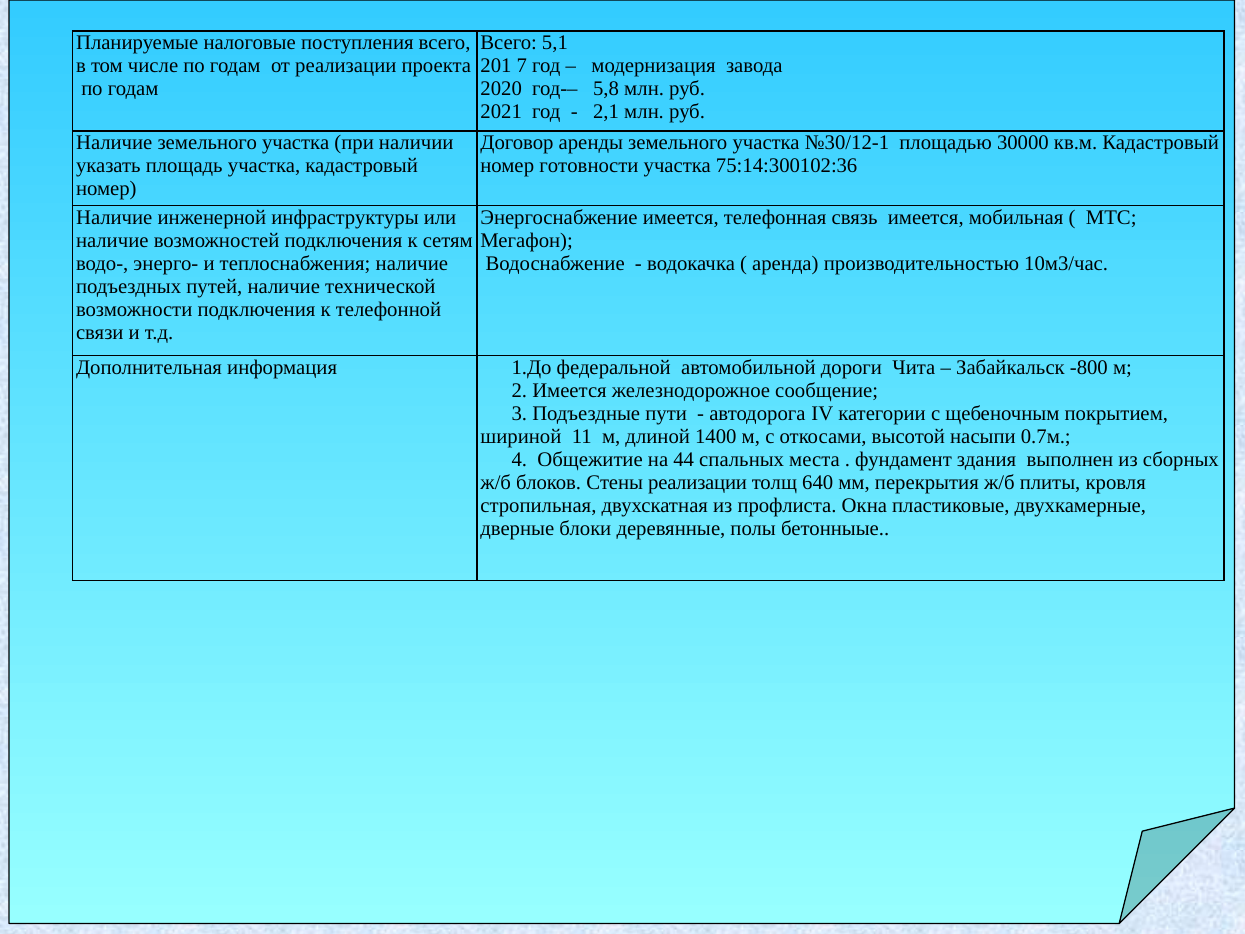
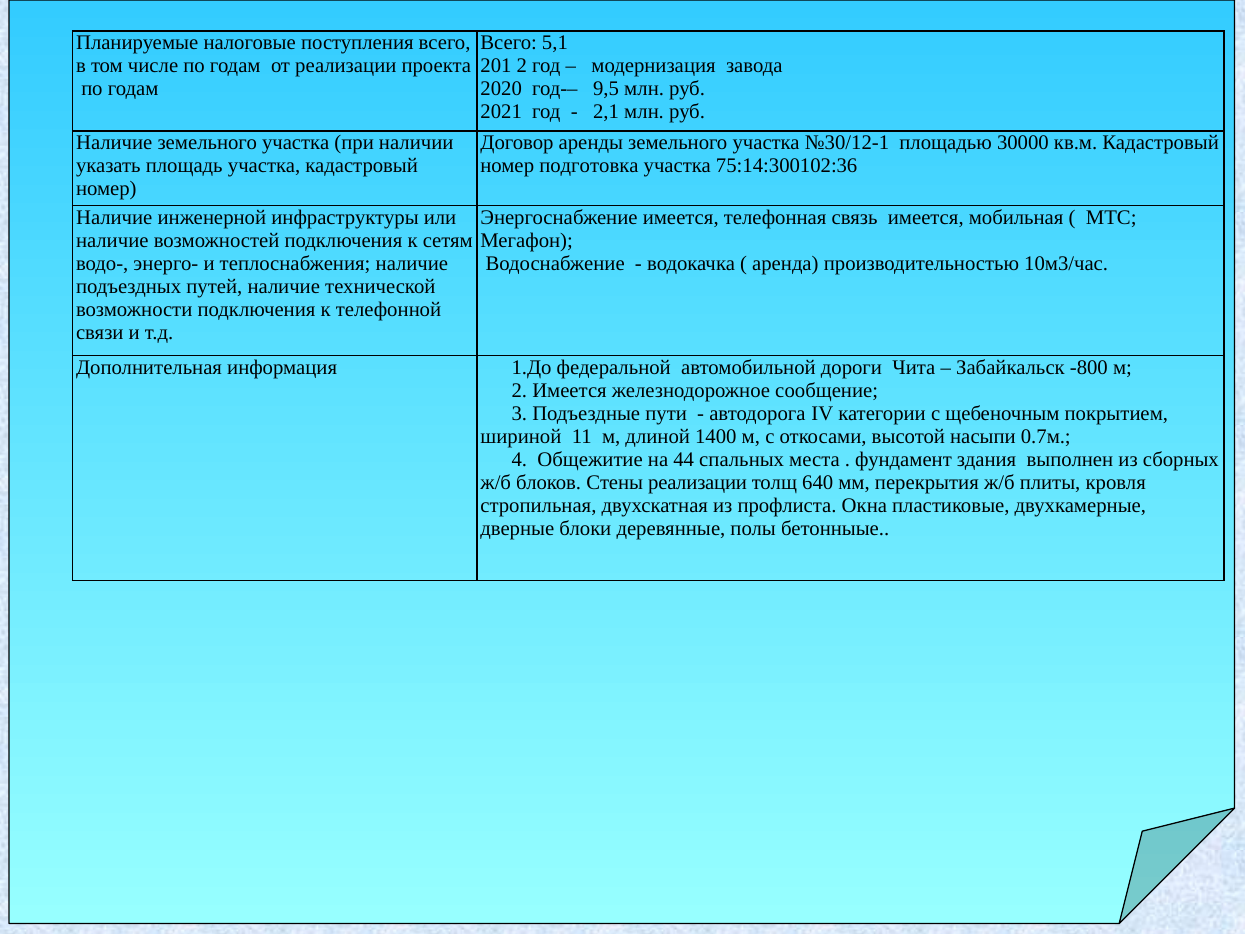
201 7: 7 -> 2 (522, 66)
5,8: 5,8 -> 9,5 (606, 89)
готовности: готовности -> подготовка (589, 166)
